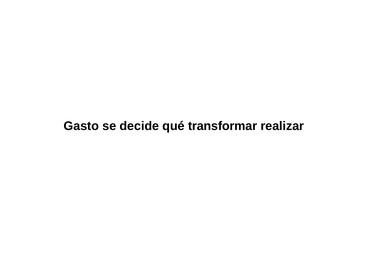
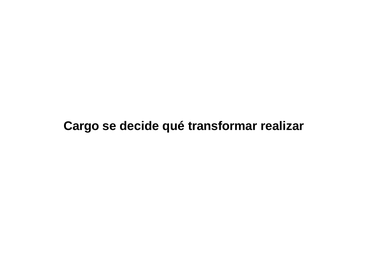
Gasto: Gasto -> Cargo (81, 126)
